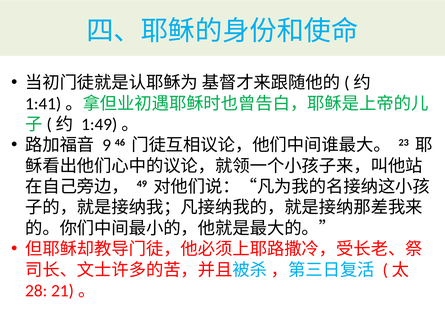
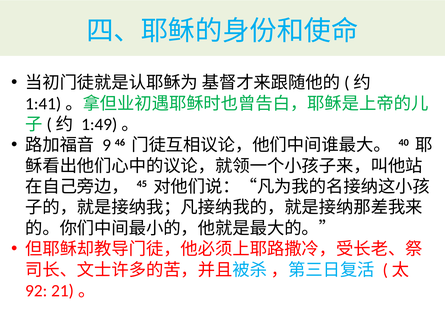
23: 23 -> 40 (404, 142)
49: 49 -> 45 (142, 184)
28: 28 -> 92 (36, 291)
